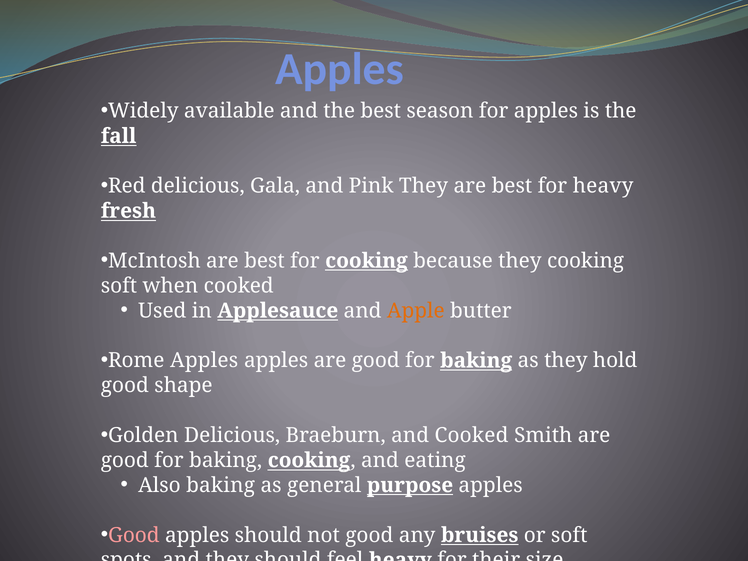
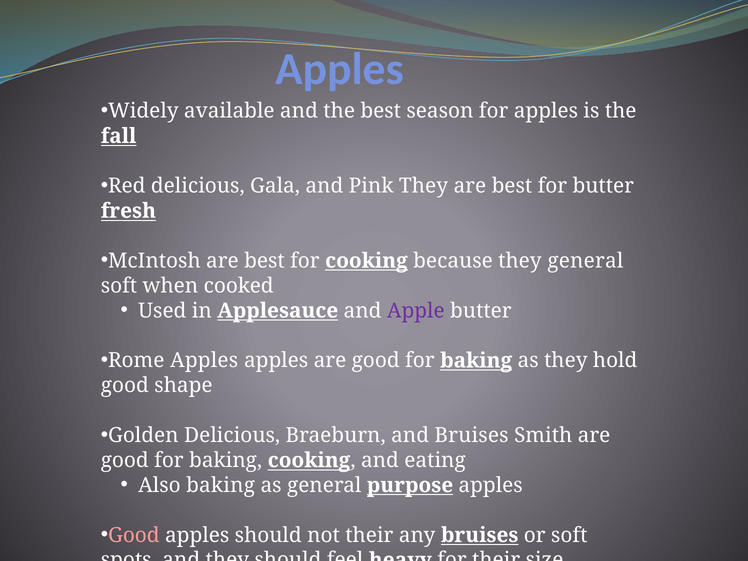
for heavy: heavy -> butter (603, 186)
they cooking: cooking -> general (585, 261)
Apple colour: orange -> purple (416, 311)
and Cooked: Cooked -> Bruises (472, 435)
not good: good -> their (369, 535)
